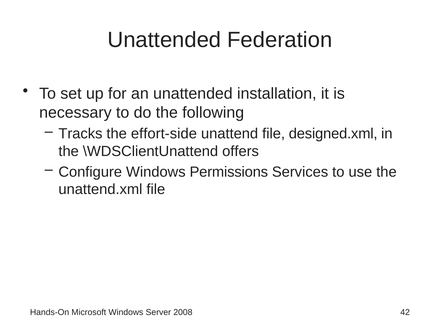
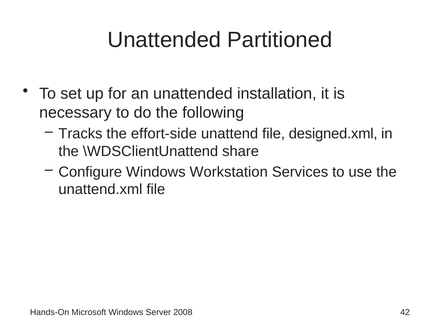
Federation: Federation -> Partitioned (280, 40)
offers: offers -> share (241, 151)
Permissions: Permissions -> Workstation (229, 172)
